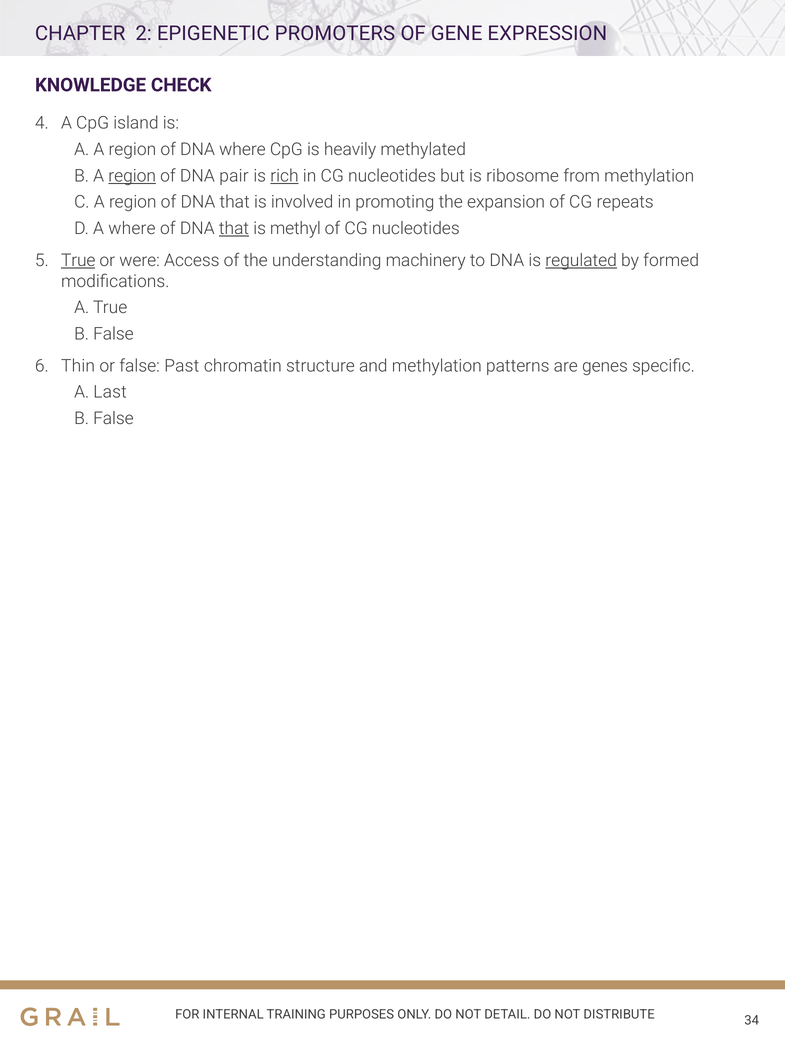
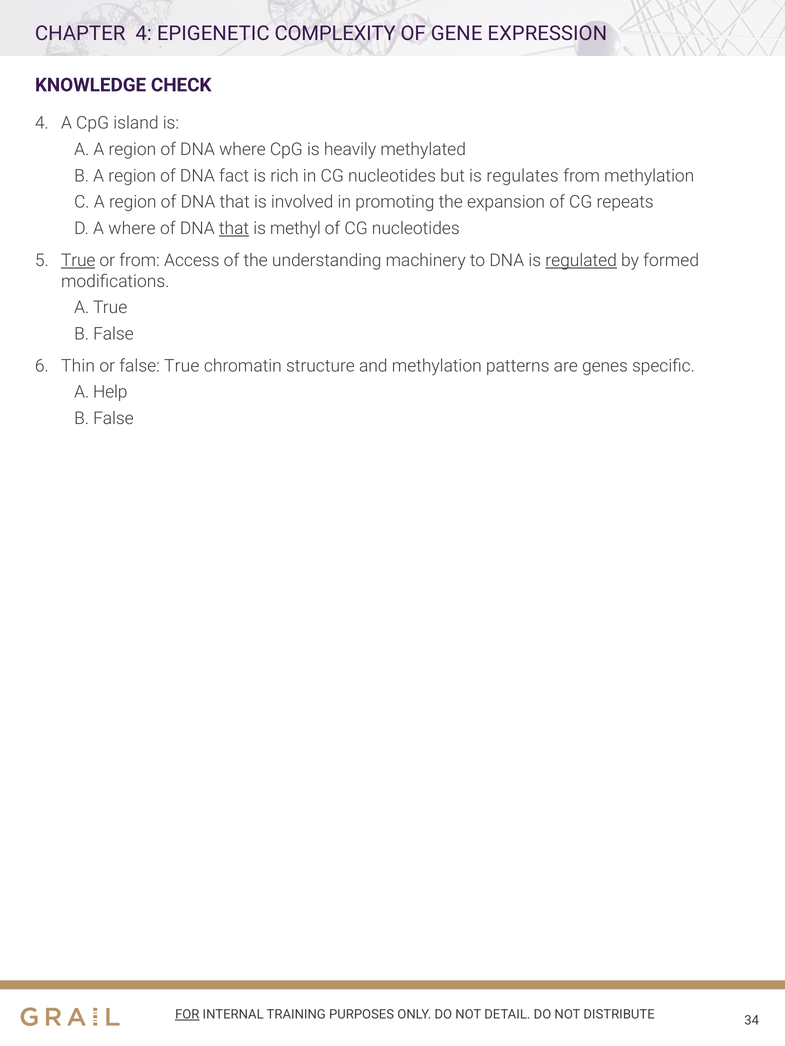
CHAPTER 2: 2 -> 4 (144, 34)
PROMOTERS: PROMOTERS -> COMPLEXITY (335, 34)
region underline: present -> none (132, 176)
pair: pair -> fact (234, 176)
rich underline: present -> none (284, 176)
ribosome: ribosome -> regulates (523, 176)
or were: were -> from (140, 261)
false Past: Past -> True (182, 366)
Last: Last -> Help (110, 392)
FOR underline: none -> present (187, 1015)
